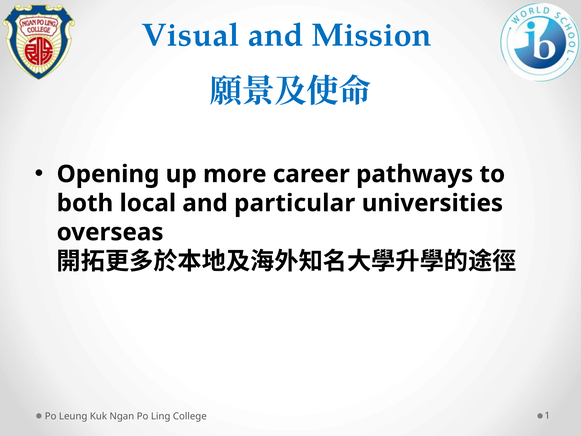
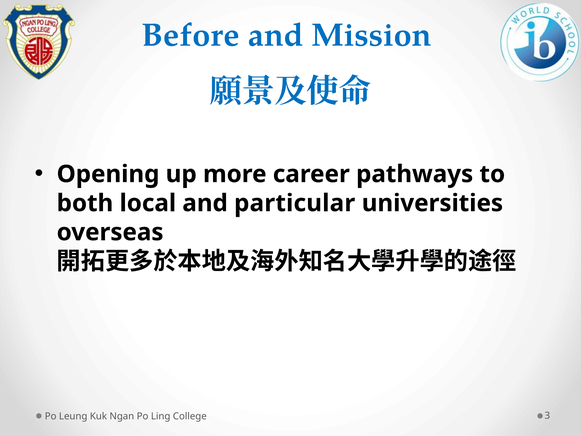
Visual: Visual -> Before (191, 35)
1: 1 -> 3 (547, 415)
